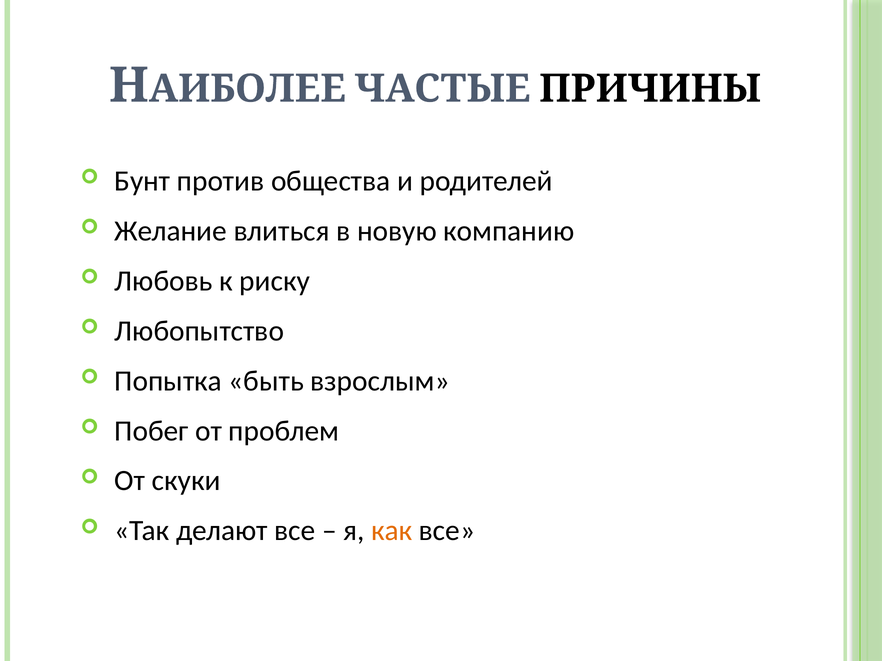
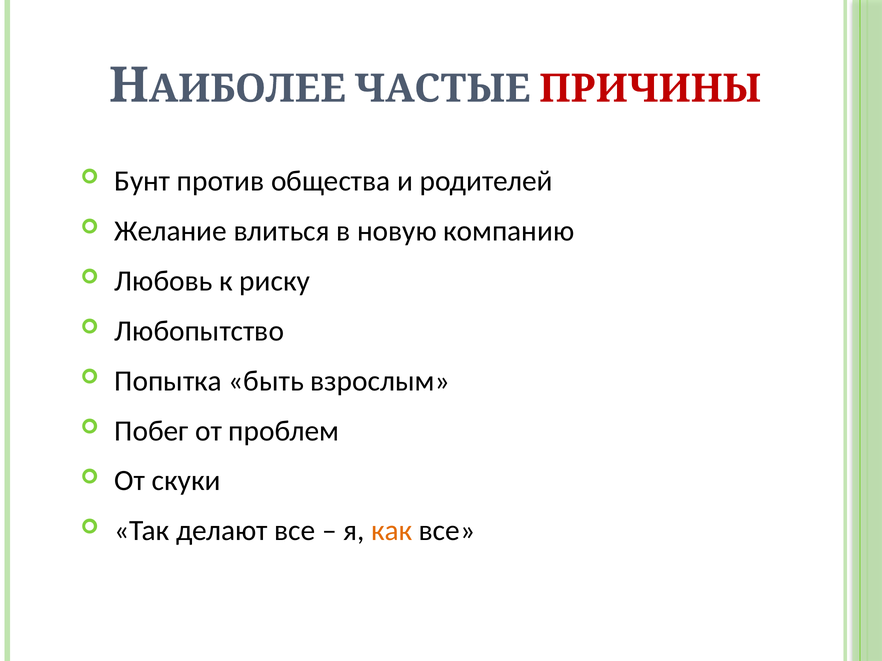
ПРИЧИНЫ colour: black -> red (650, 89)
